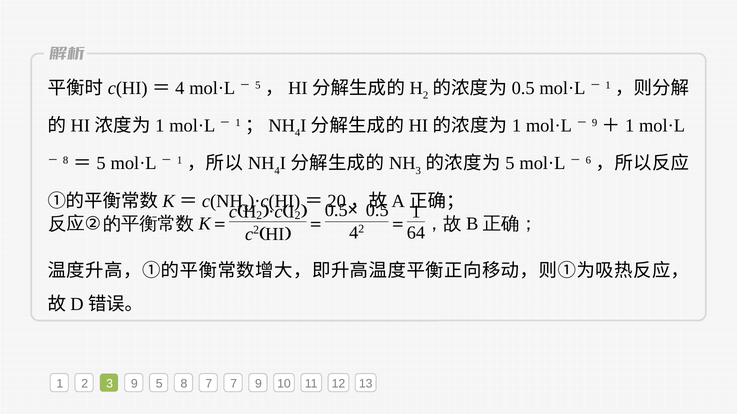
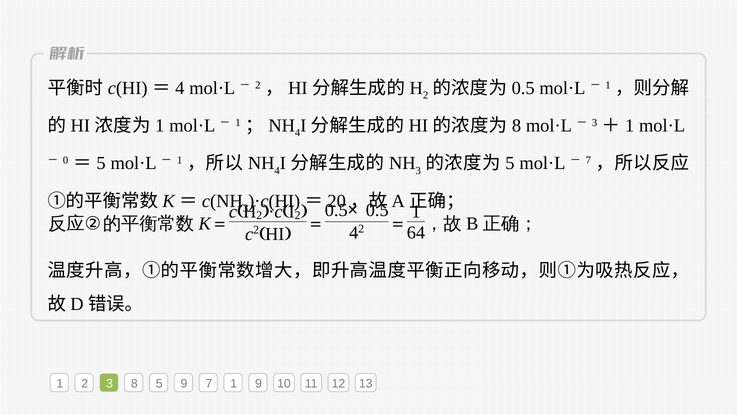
5: 5 -> 2 (258, 85)
1: 1 -> 8 (517, 126)
9: 9 -> 3 (595, 123)
8: 8 -> 0 (66, 161)
6: 6 -> 7 (588, 161)
3 9: 9 -> 8 (134, 384)
5 8: 8 -> 9 (184, 384)
7 7: 7 -> 1 (234, 384)
